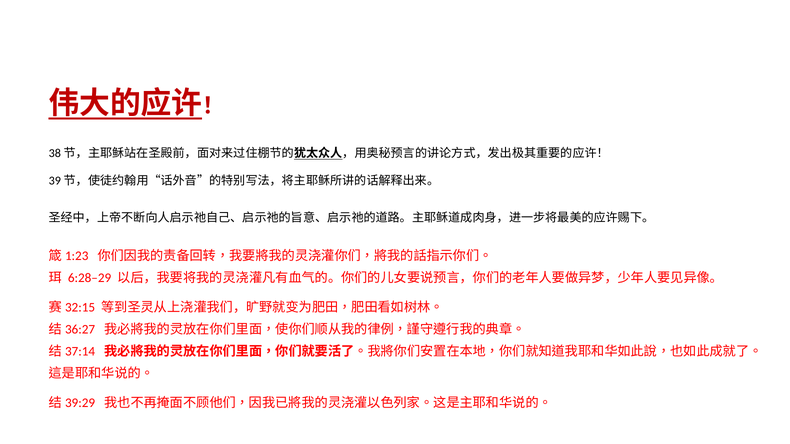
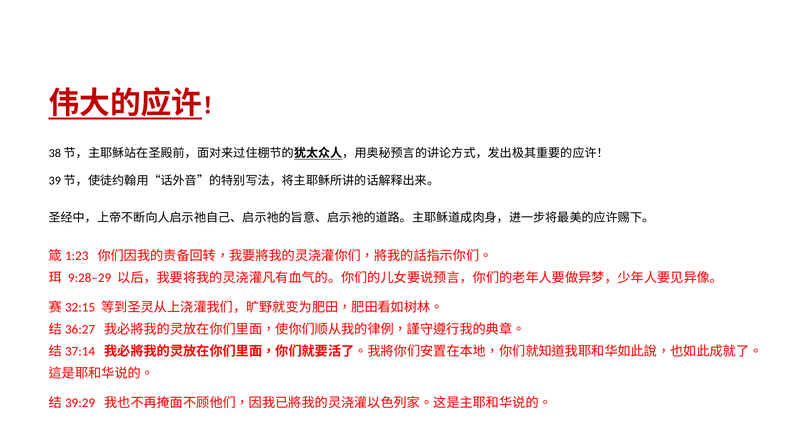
6:28–29: 6:28–29 -> 9:28–29 (90, 278)
